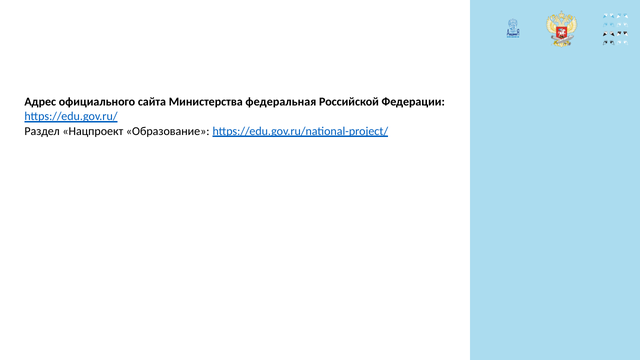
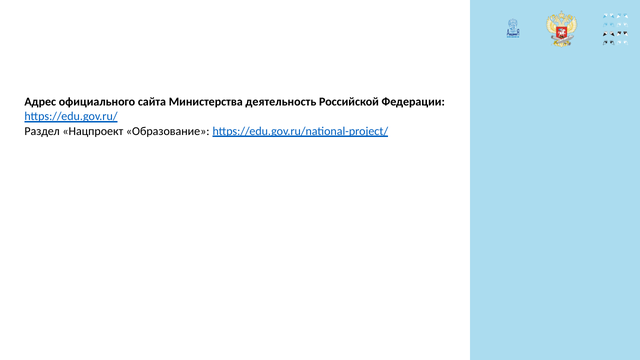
федеральная: федеральная -> деятельность (281, 102)
